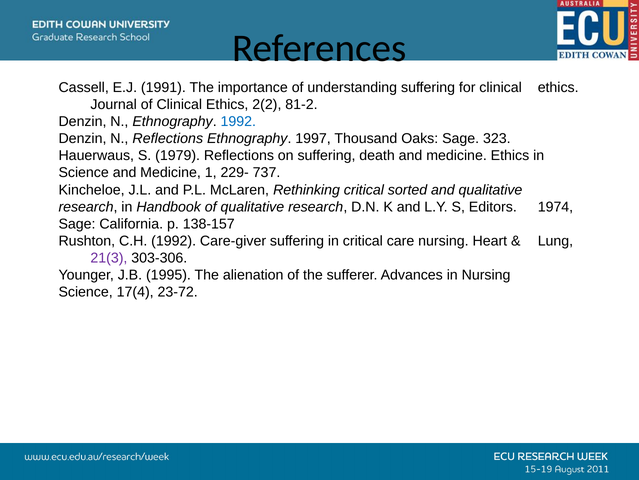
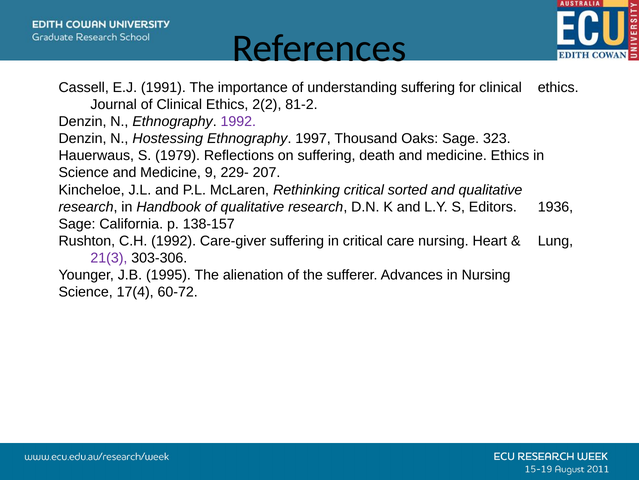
1992 colour: blue -> purple (238, 121)
N Reflections: Reflections -> Hostessing (168, 138)
1: 1 -> 9 (211, 173)
737: 737 -> 207 (267, 173)
1974: 1974 -> 1936 (555, 207)
23-72: 23-72 -> 60-72 (178, 292)
